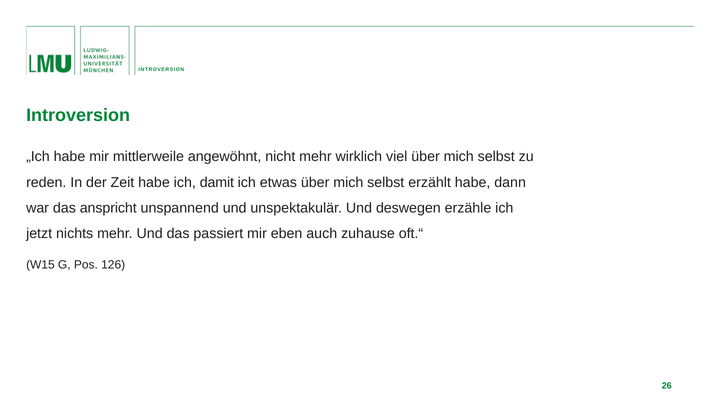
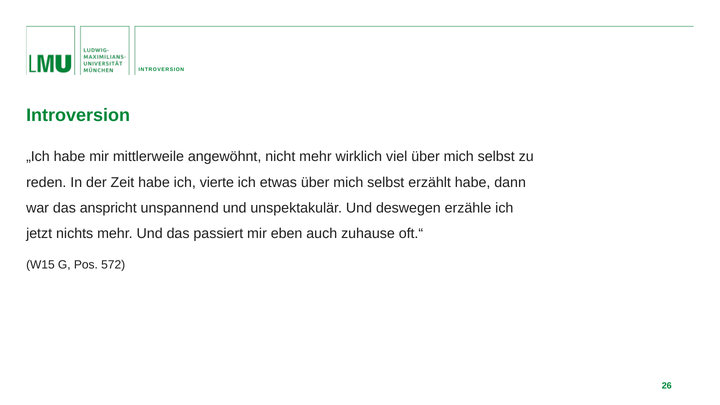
damit: damit -> vierte (217, 182)
126: 126 -> 572 (113, 265)
